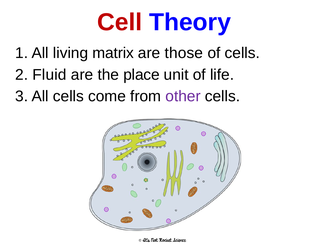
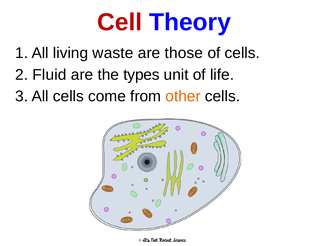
matrix: matrix -> waste (113, 53)
place: place -> types (141, 75)
other colour: purple -> orange (183, 96)
